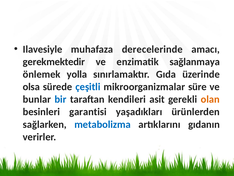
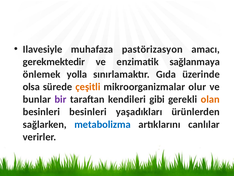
derecelerinde: derecelerinde -> pastörizasyon (152, 49)
çeşitli colour: blue -> orange (88, 87)
süre: süre -> olur (197, 87)
bir colour: blue -> purple (60, 99)
asit: asit -> gibi (157, 99)
besinleri garantisi: garantisi -> besinleri (88, 112)
gıdanın: gıdanın -> canlılar (204, 124)
